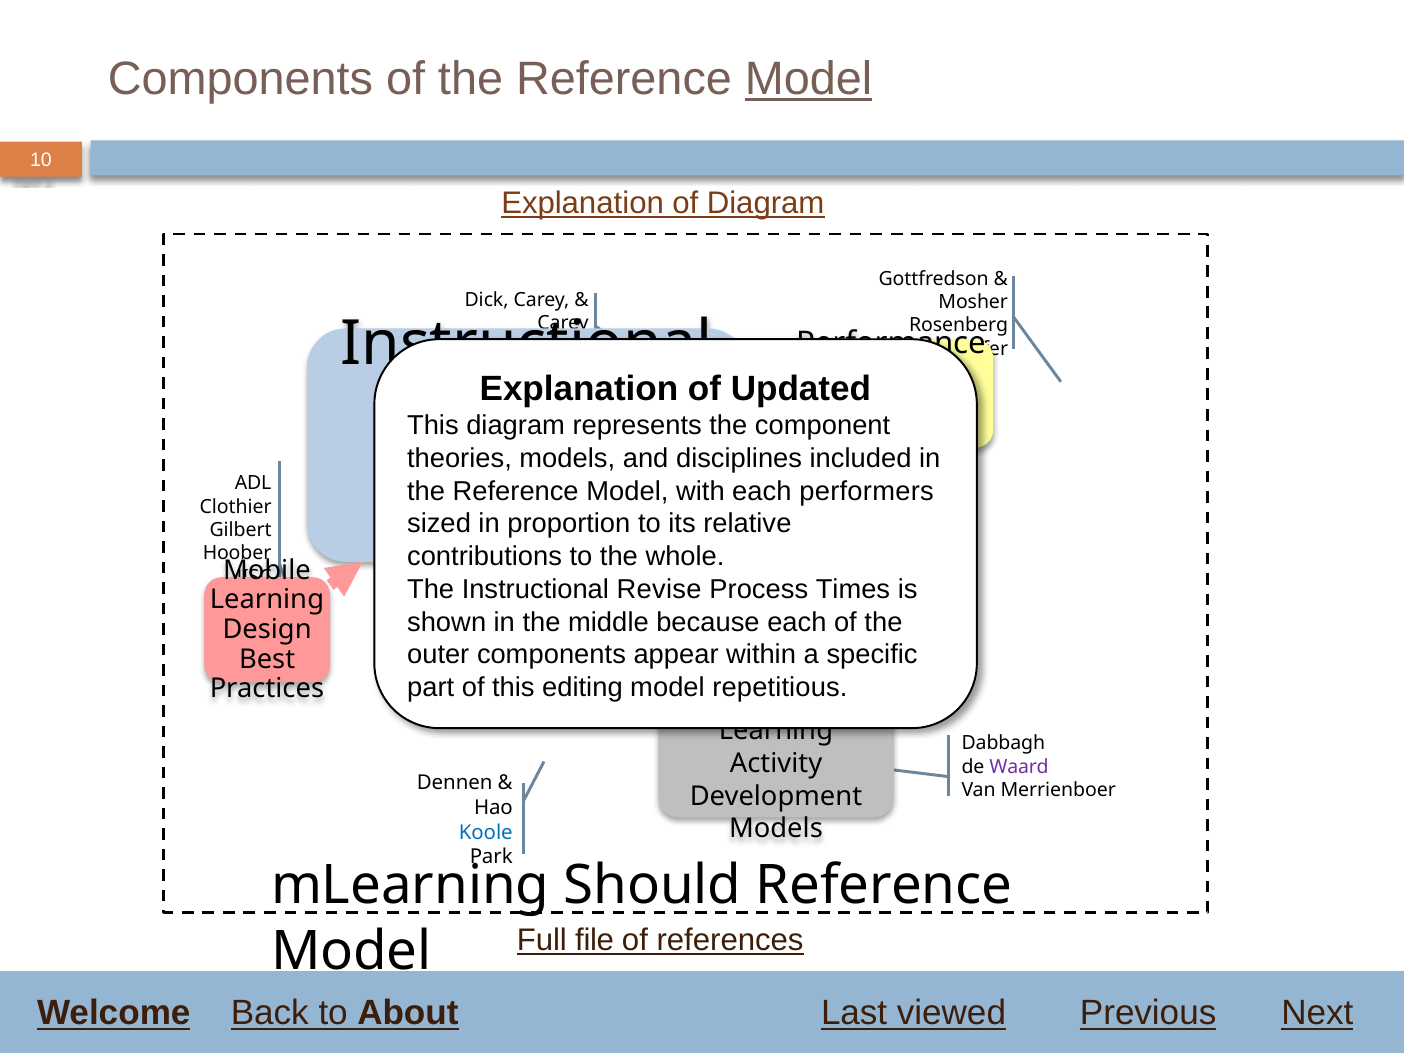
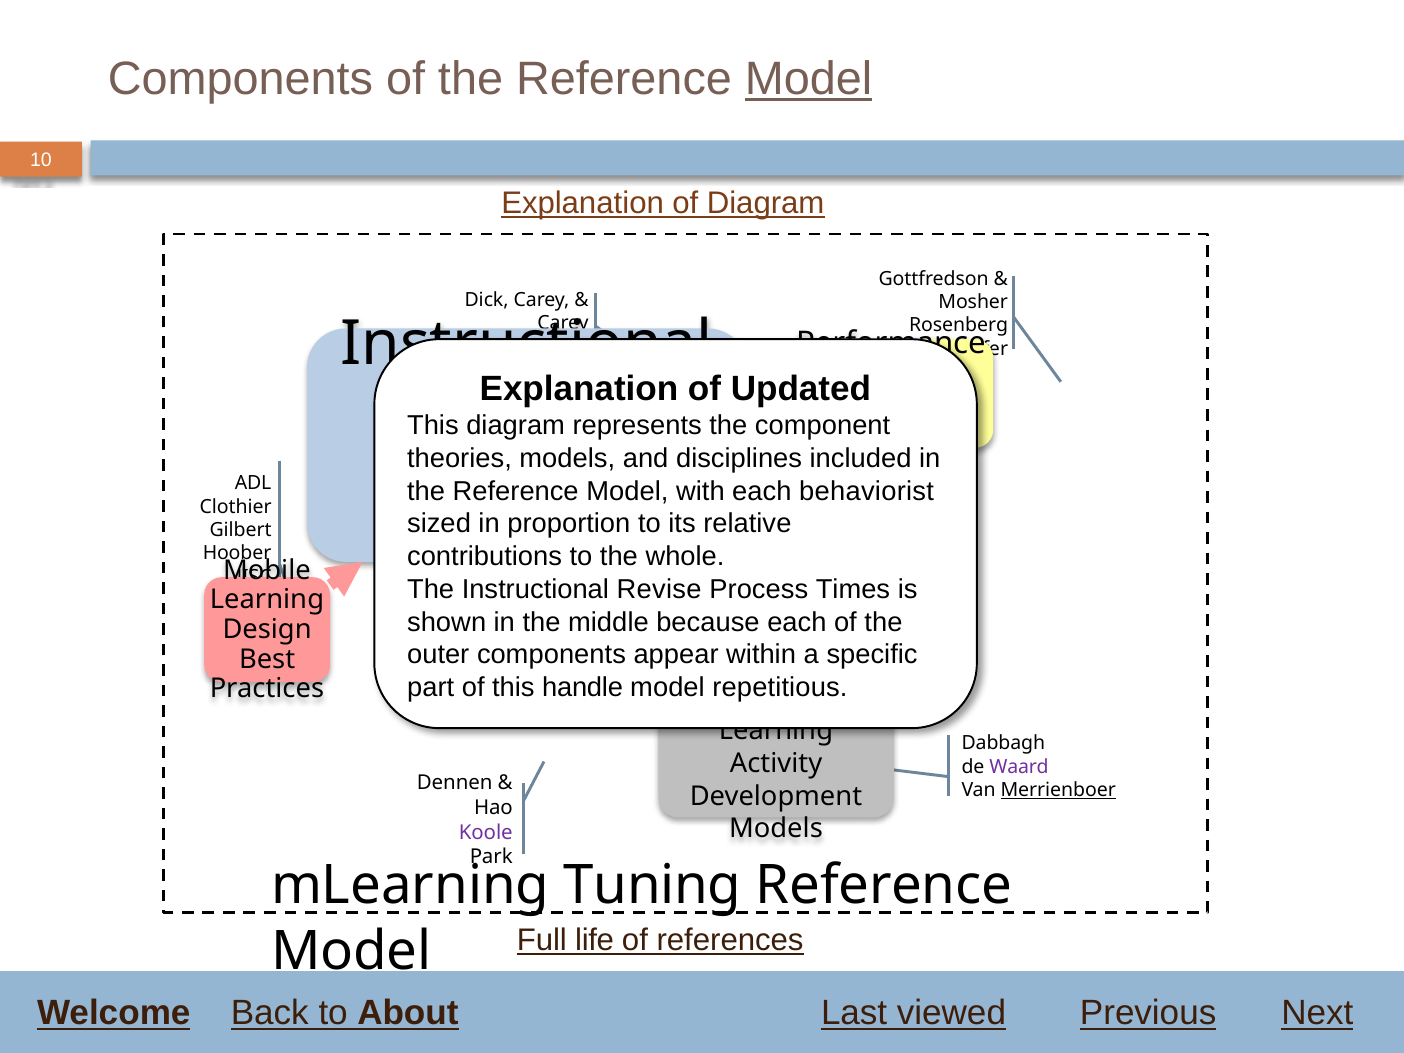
performers: performers -> behaviorist (867, 491)
editing: editing -> handle (583, 688)
Merrienboer underline: none -> present (1058, 790)
Koole colour: blue -> purple (486, 832)
Should: Should -> Tuning (653, 886)
file: file -> life (595, 940)
